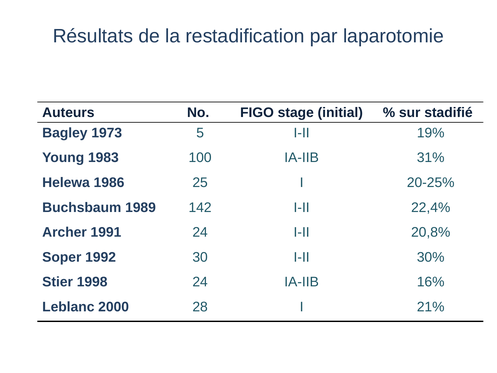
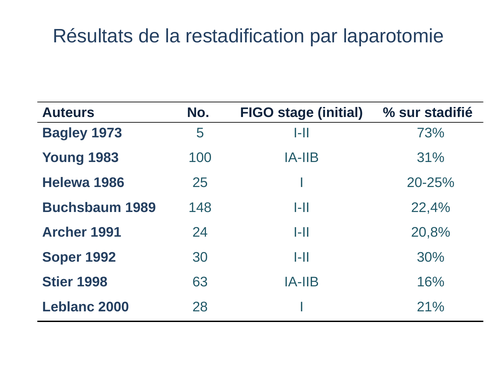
19%: 19% -> 73% (431, 133)
142: 142 -> 148 (200, 207)
1998 24: 24 -> 63 (200, 282)
